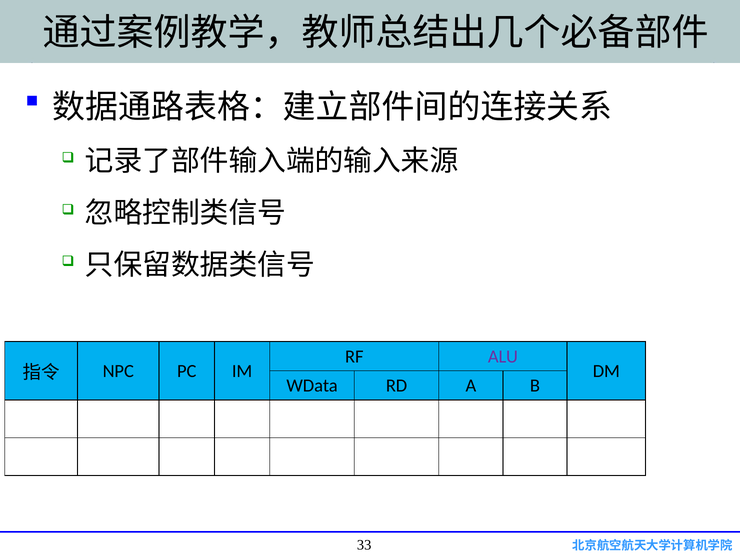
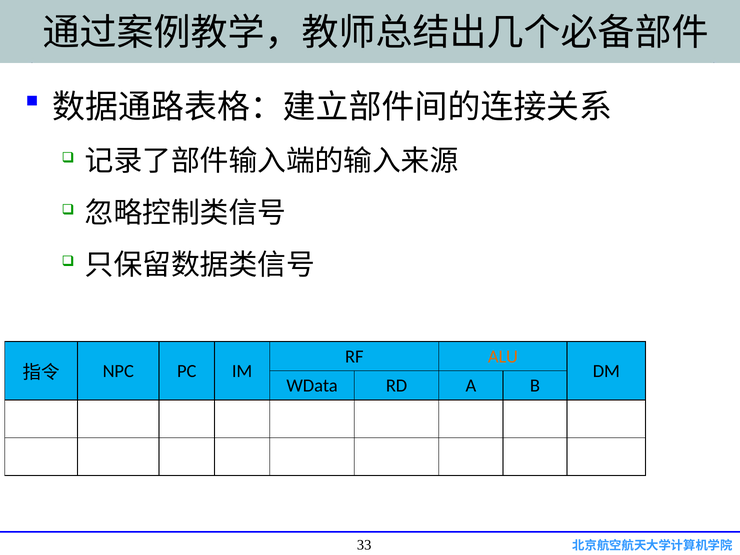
ALU colour: purple -> orange (503, 356)
